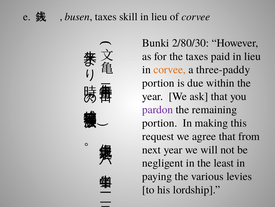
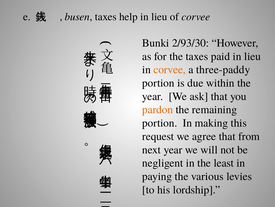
skill: skill -> help (128, 17)
2/80/30: 2/80/30 -> 2/93/30 (191, 43)
pardon colour: purple -> orange (158, 109)
